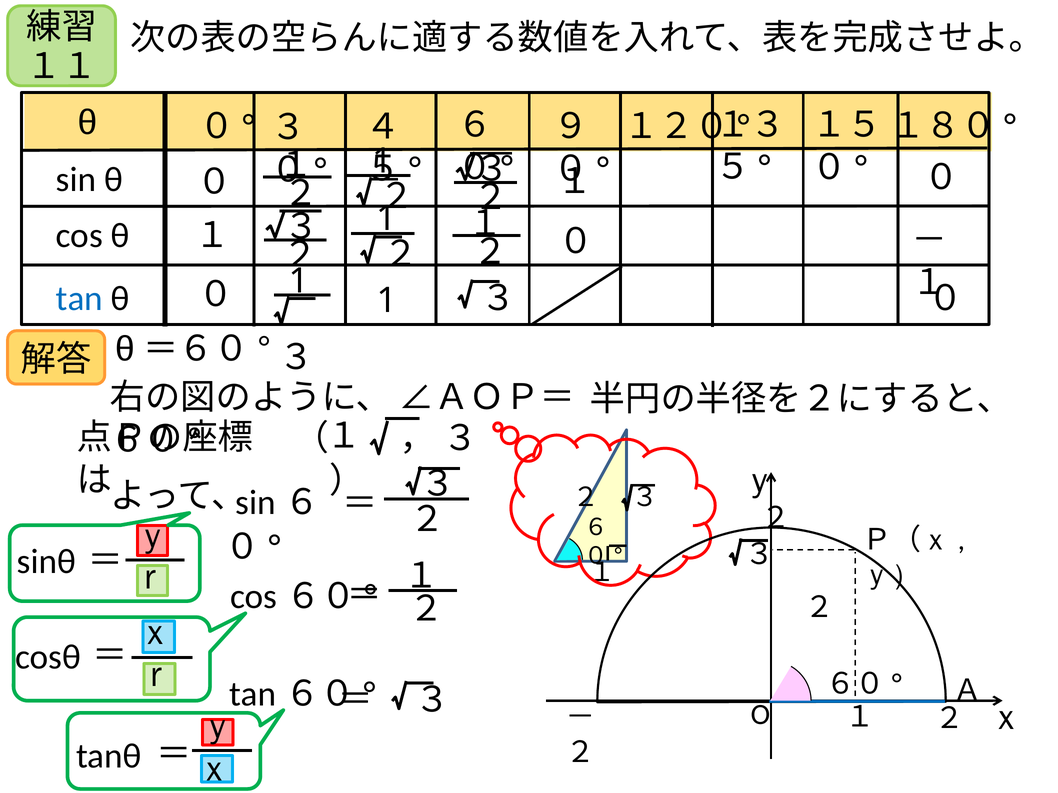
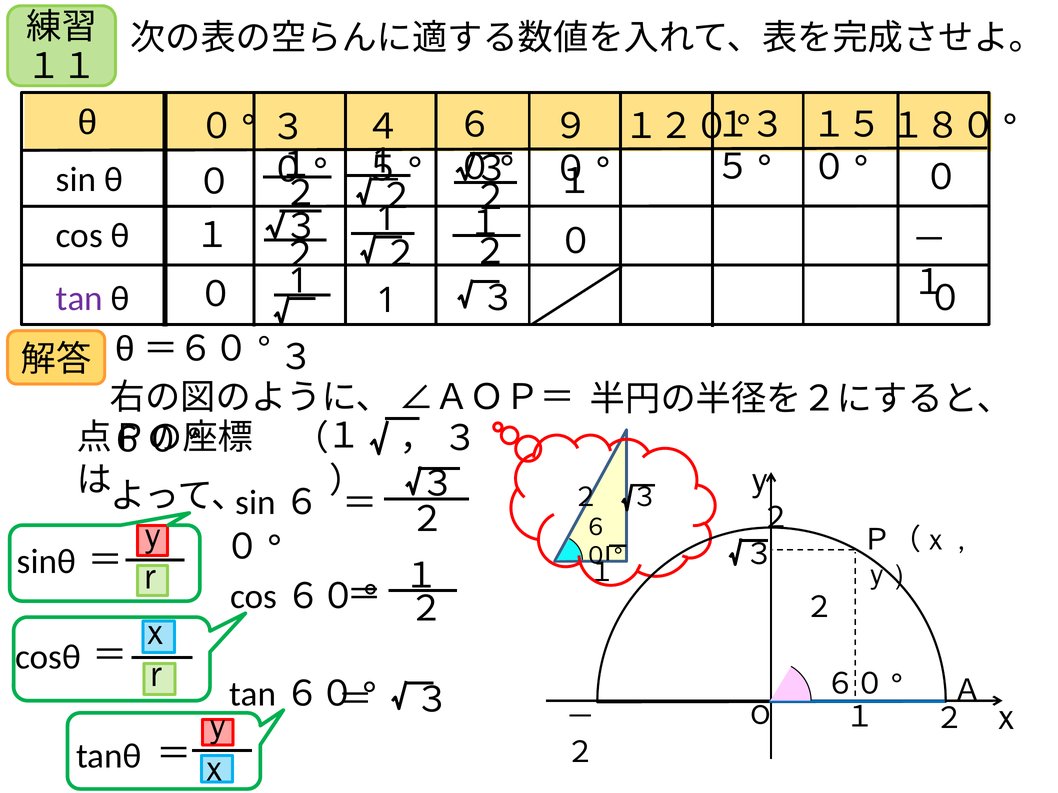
tan colour: blue -> purple (79, 299)
